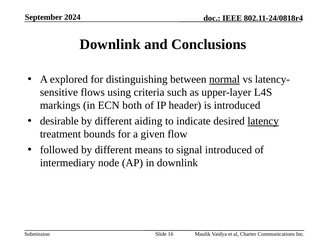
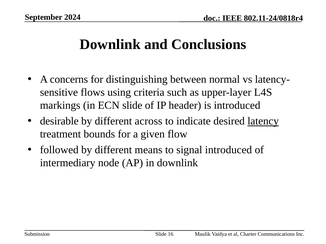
explored: explored -> concerns (69, 80)
normal underline: present -> none (224, 80)
ECN both: both -> slide (132, 106)
aiding: aiding -> across (149, 121)
